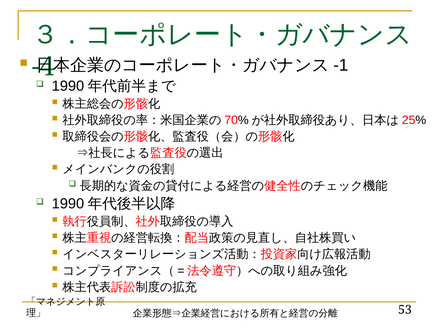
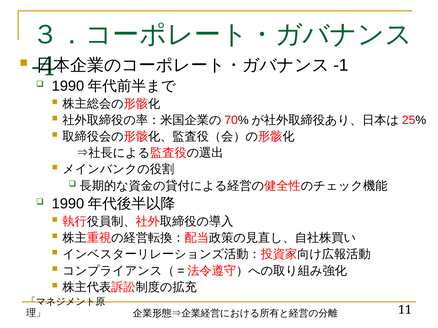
53: 53 -> 11 (405, 310)
